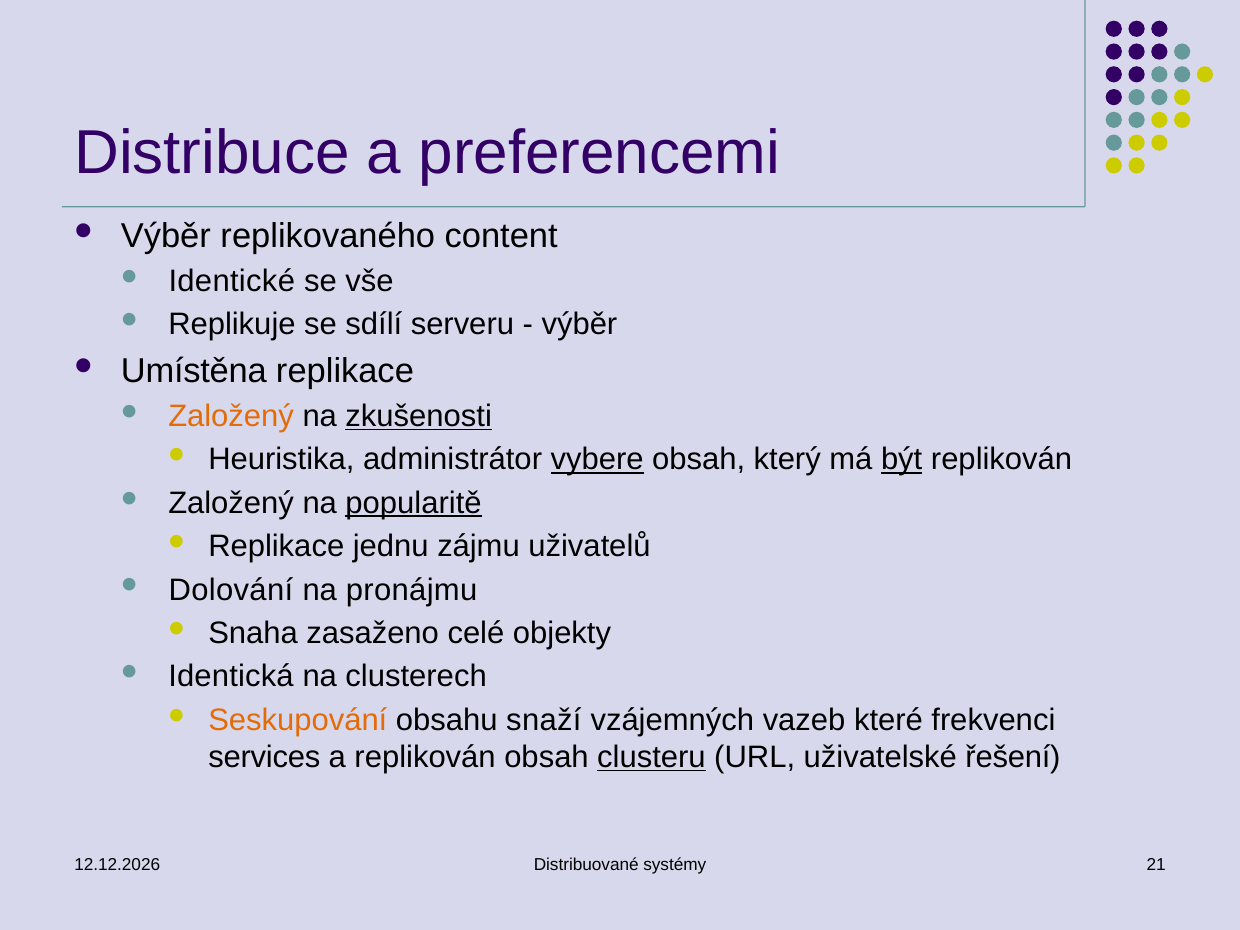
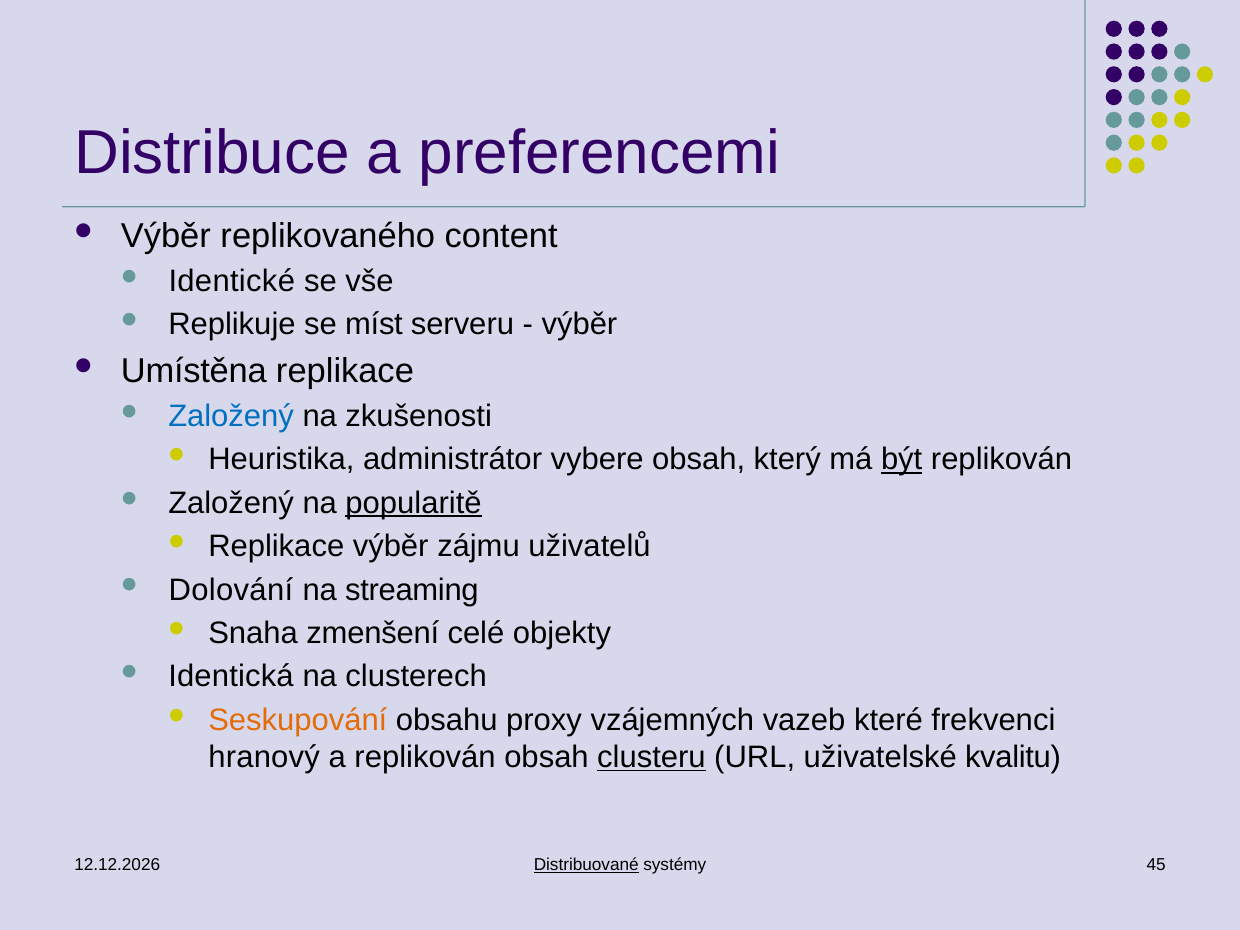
sdílí: sdílí -> míst (374, 325)
Založený colour: orange -> blue (231, 416)
zkušenosti underline: present -> none (419, 416)
vybere underline: present -> none (597, 460)
Replikace jednu: jednu -> výběr (391, 546)
pronájmu: pronájmu -> streaming (412, 590)
zasaženo: zasaženo -> zmenšení (373, 633)
snaží: snaží -> proxy (544, 720)
services: services -> hranový (264, 757)
řešení: řešení -> kvalitu (1013, 757)
Distribuované underline: none -> present (586, 865)
21: 21 -> 45 (1156, 865)
